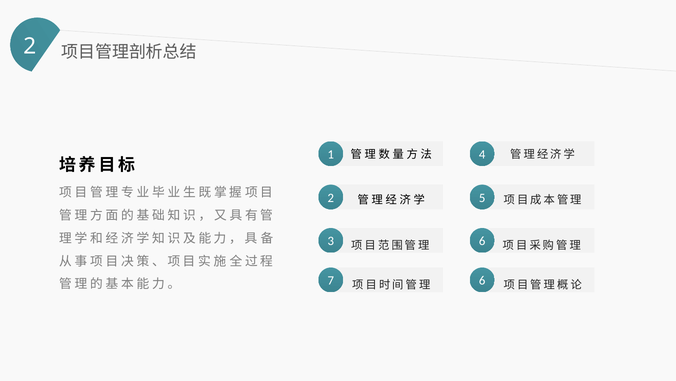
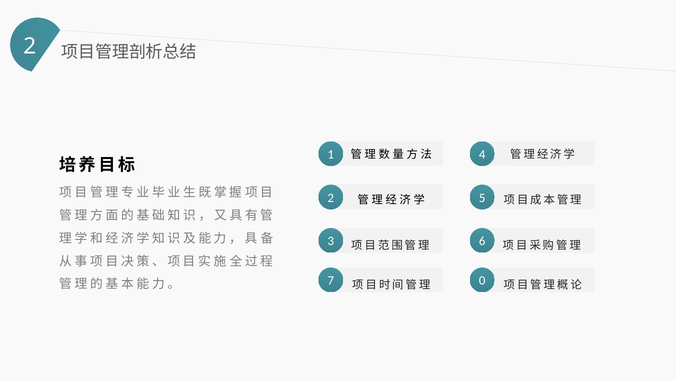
7 6: 6 -> 0 (482, 280)
